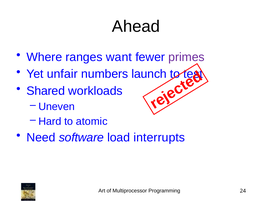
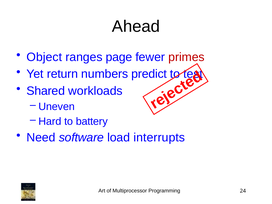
Where: Where -> Object (44, 57)
want: want -> page (119, 57)
primes colour: purple -> red (186, 57)
unfair: unfair -> return (62, 74)
launch: launch -> predict (149, 74)
atomic: atomic -> battery (92, 121)
